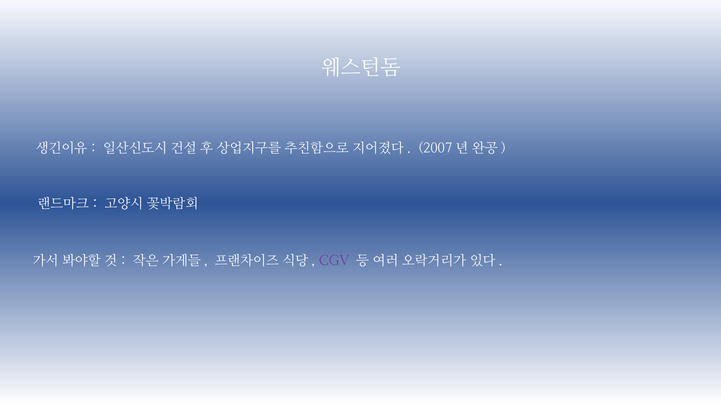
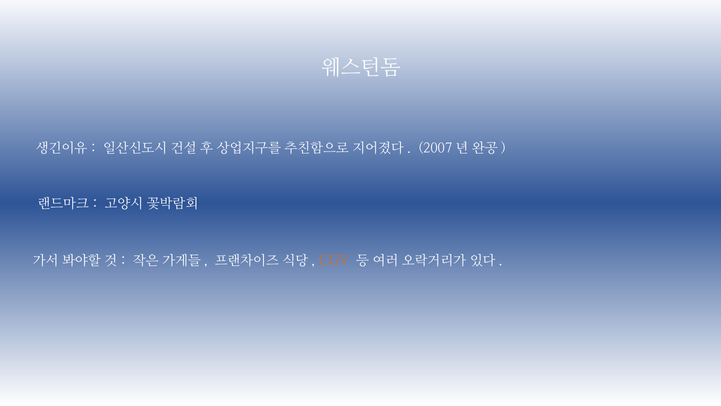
CGV colour: purple -> orange (334, 260)
